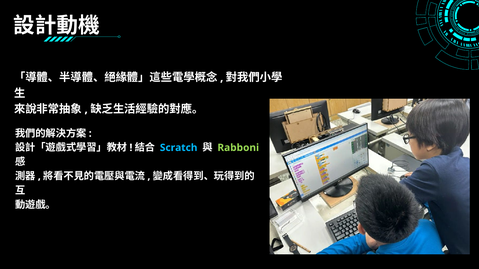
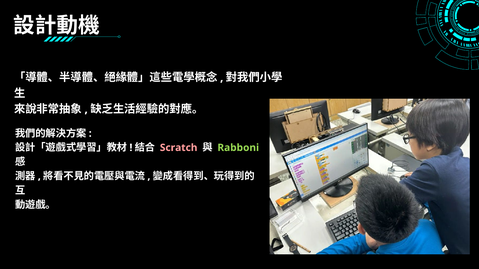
Scratch colour: light blue -> pink (179, 148)
